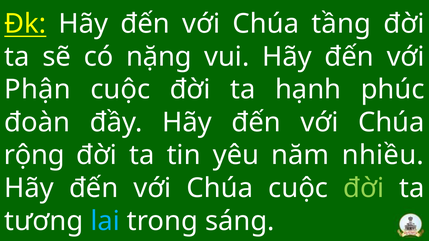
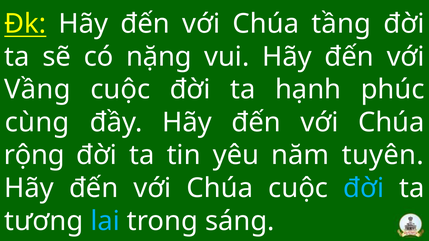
Phận: Phận -> Vầng (37, 90)
đoàn: đoàn -> cùng (37, 123)
nhiều: nhiều -> tuyên (383, 155)
đời colour: light green -> light blue (364, 188)
